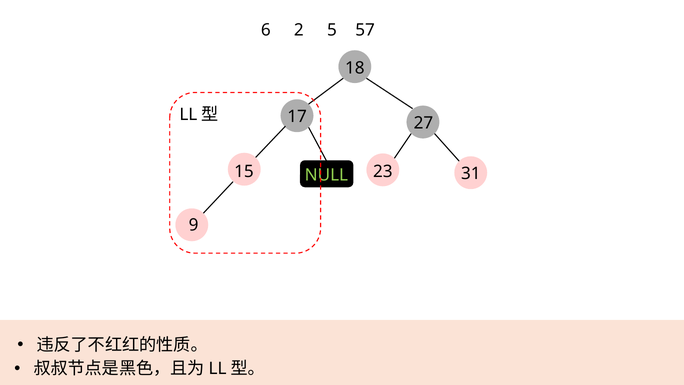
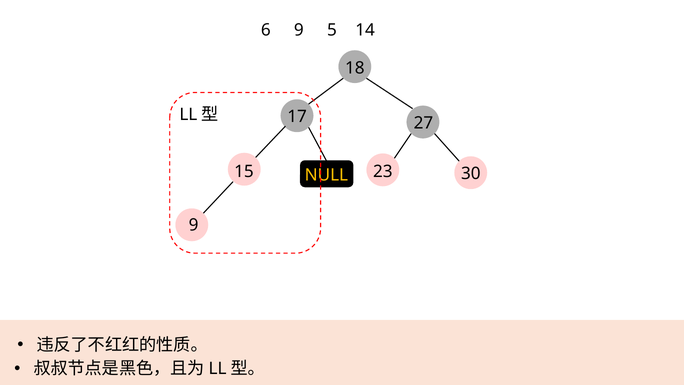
6 2: 2 -> 9 (299, 30)
57: 57 -> 14 (365, 30)
31: 31 -> 30 (471, 174)
NULL colour: light green -> yellow (326, 175)
